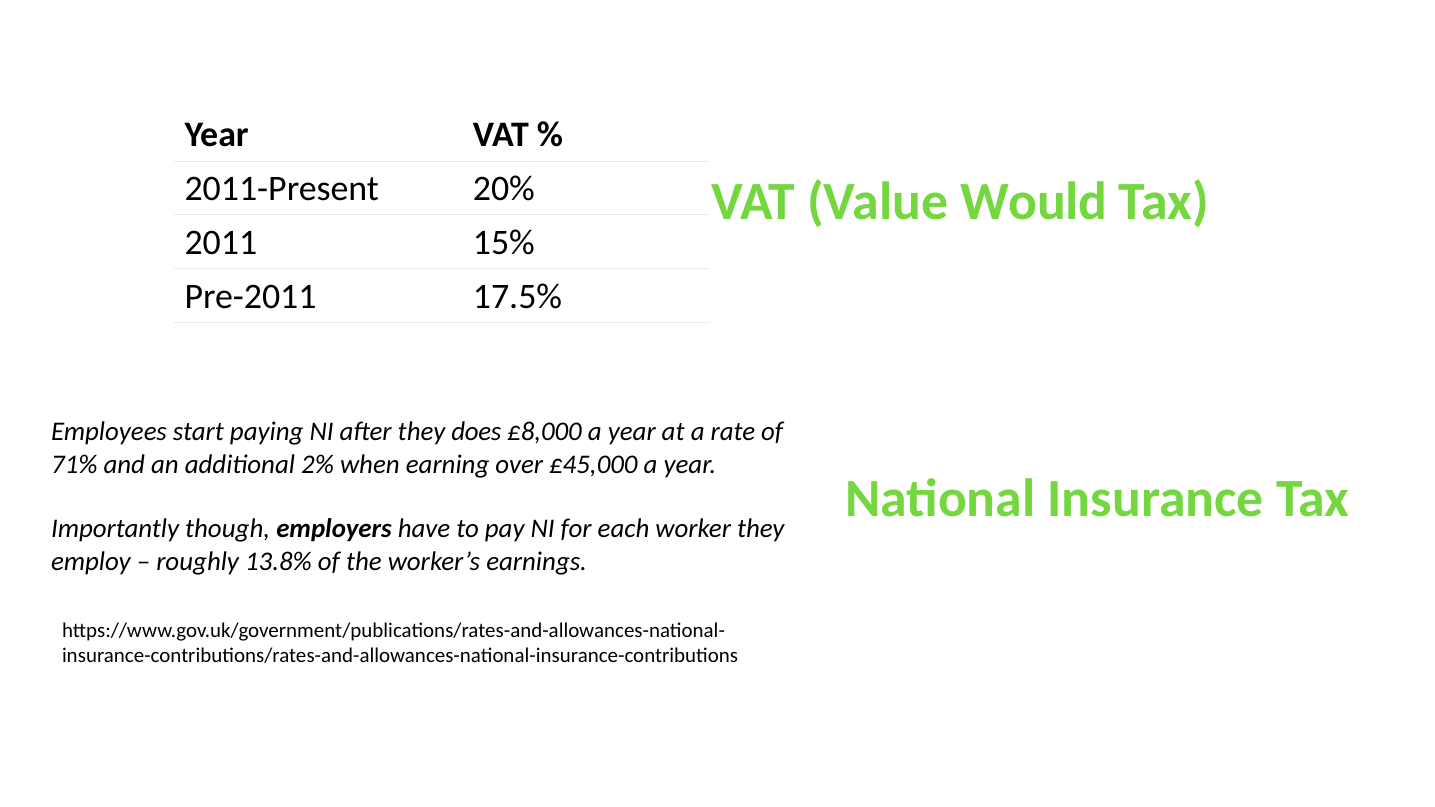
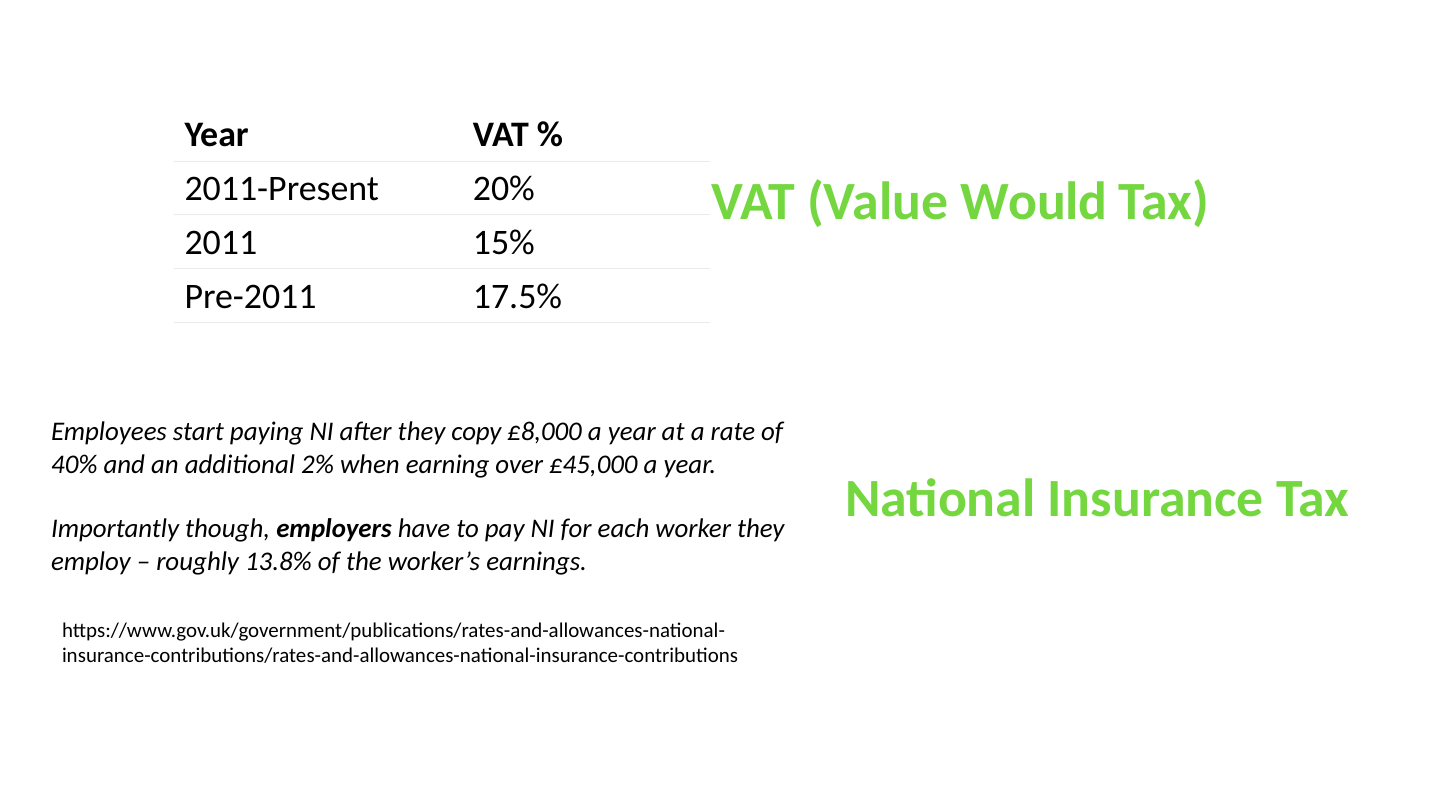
does: does -> copy (476, 432)
71%: 71% -> 40% (74, 464)
